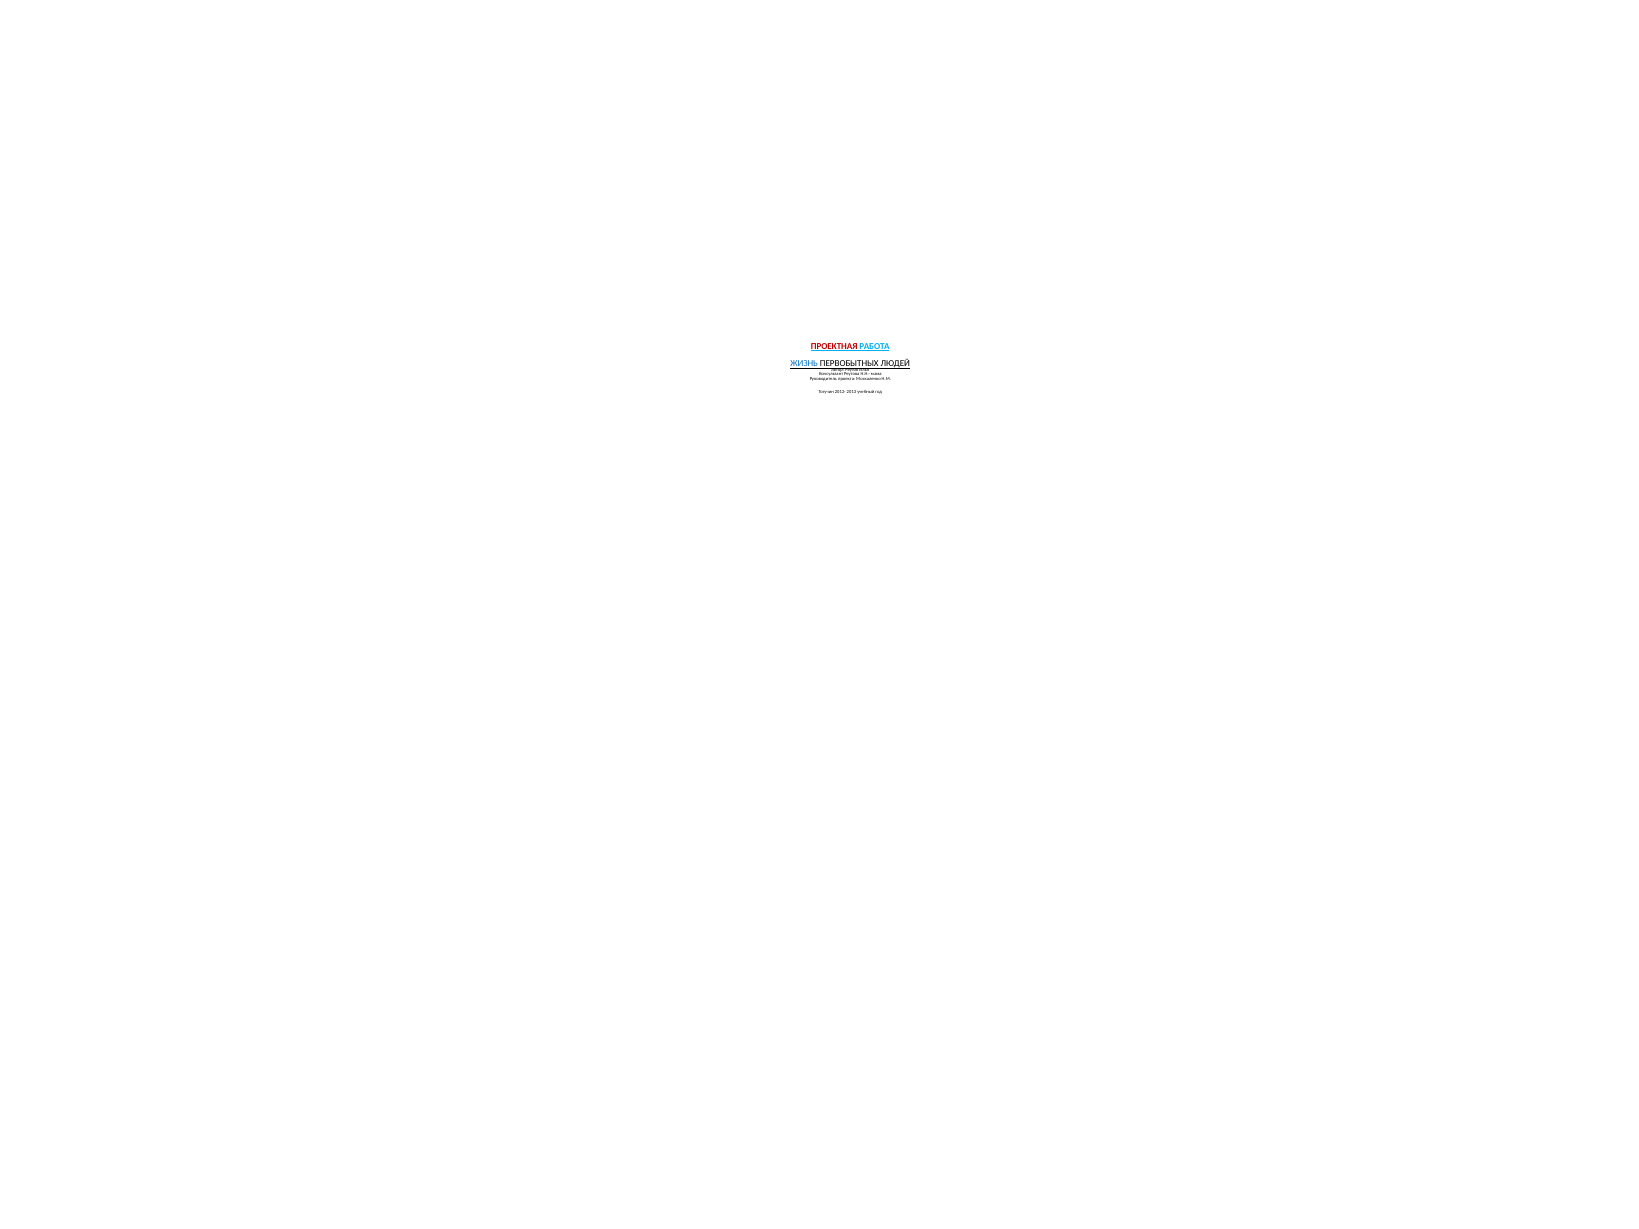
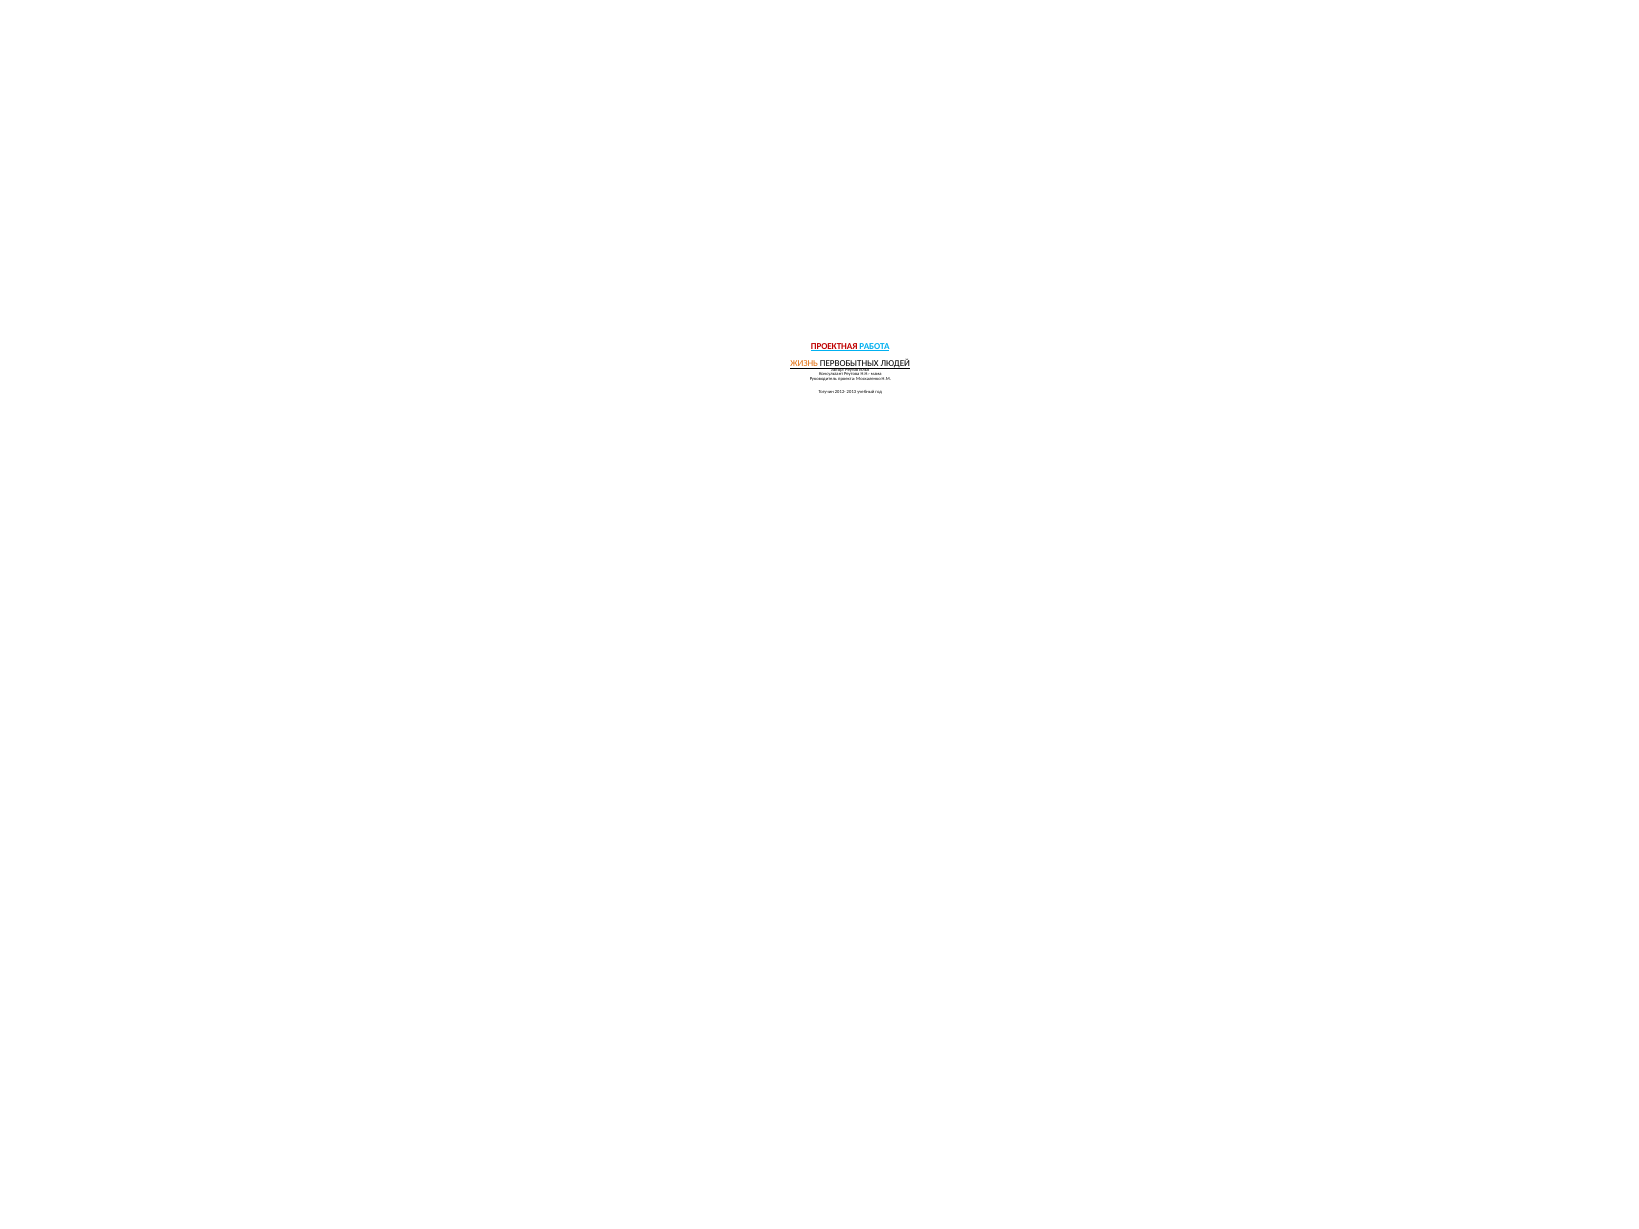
ЖИЗНЬ colour: blue -> orange (804, 364)
